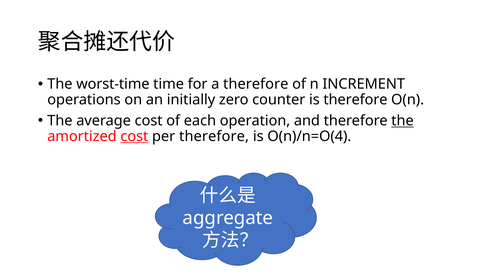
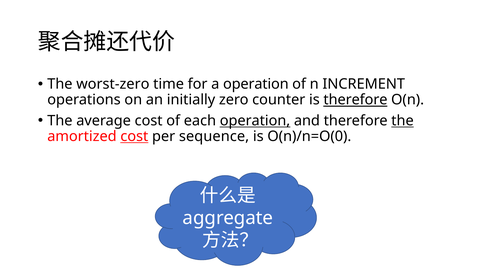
worst-time: worst-time -> worst-zero (113, 84)
a therefore: therefore -> operation (256, 84)
therefore underline: none -> present (355, 100)
operation underline: none -> present (255, 121)
per therefore: therefore -> sequence (214, 136)
O(n)/n=O(4: O(n)/n=O(4 -> O(n)/n=O(0 (309, 136)
